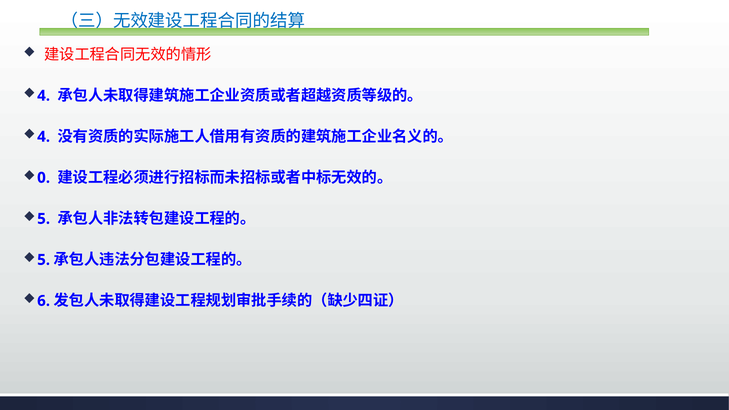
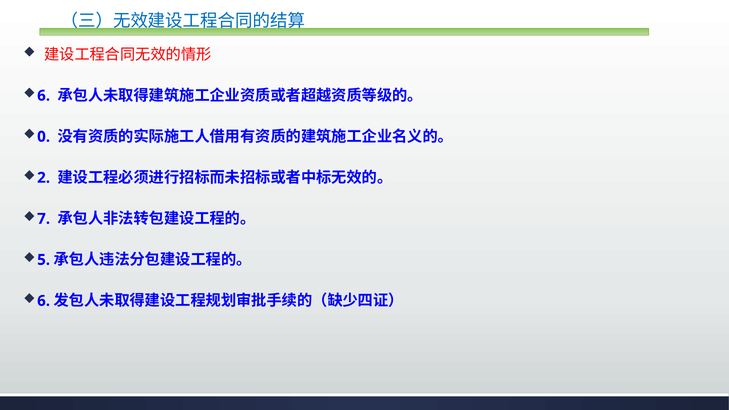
4: 4 -> 6 (44, 96)
4: 4 -> 0 (44, 137)
0: 0 -> 2 (44, 178)
5: 5 -> 7 (44, 219)
